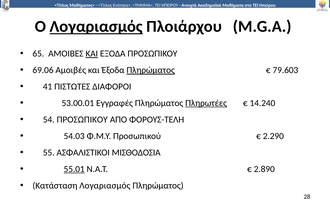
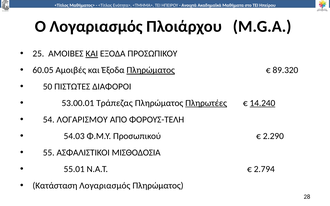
Λογαριασμός underline: present -> none (96, 27)
65: 65 -> 25 (38, 54)
69.06: 69.06 -> 60.05 (43, 70)
79.603: 79.603 -> 89.320 (285, 70)
41: 41 -> 50 (48, 87)
Εγγραφές: Εγγραφές -> Τράπεζας (114, 103)
14.240 underline: none -> present (262, 103)
54 ΠΡΟΣΩΠΙΚΟΥ: ΠΡΟΣΩΠΙΚΟΥ -> ΛΟΓΑΡΙΣΜΟΥ (82, 120)
55.01 underline: present -> none (74, 169)
2.890: 2.890 -> 2.794 (264, 169)
